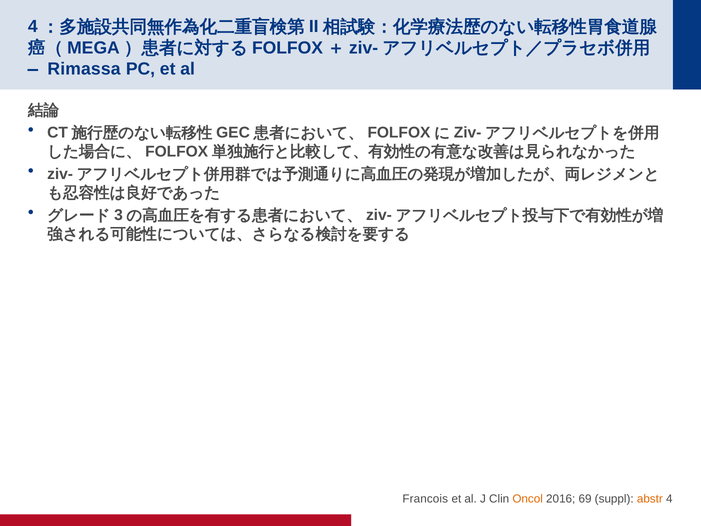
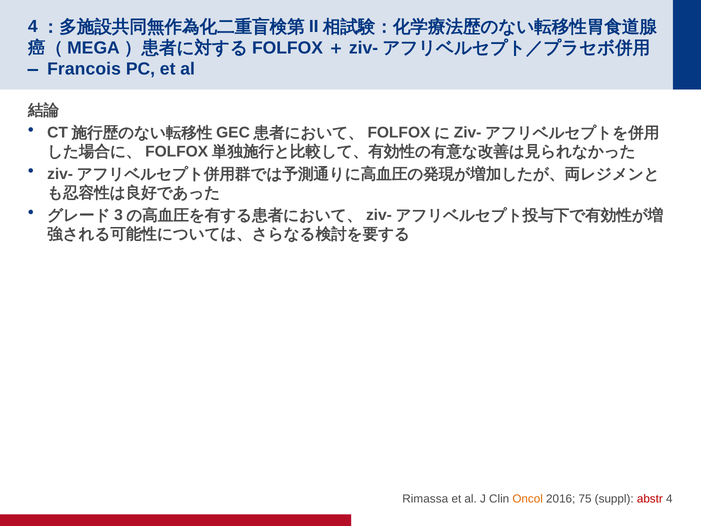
Rimassa: Rimassa -> Francois (84, 69)
Francois: Francois -> Rimassa (425, 498)
69: 69 -> 75 (585, 498)
abstr colour: orange -> red (650, 498)
